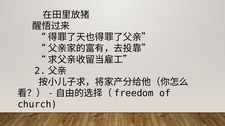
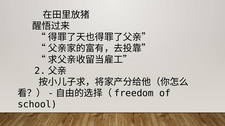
church: church -> school (37, 105)
